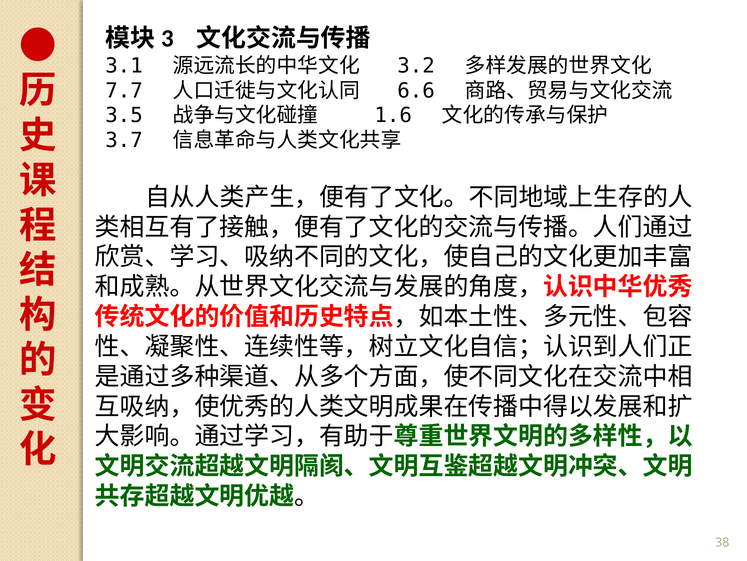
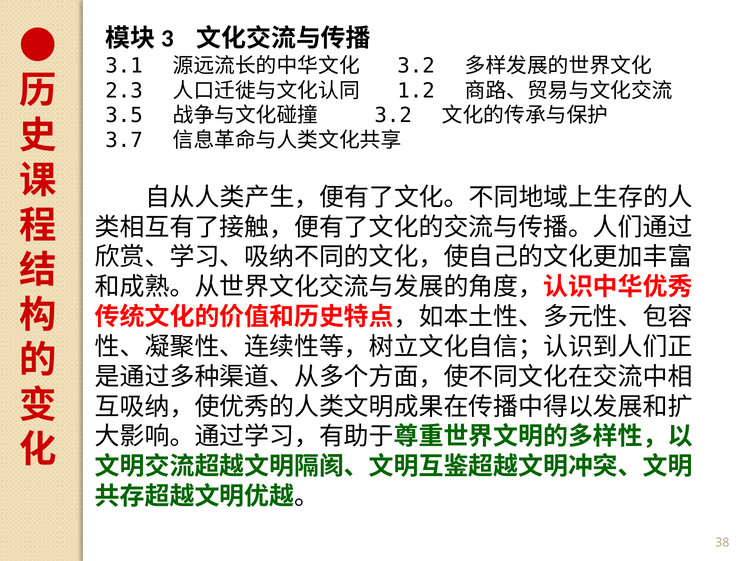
7.7: 7.7 -> 2.3 (124, 91)
6.6: 6.6 -> 1.2 (416, 91)
1.6: 1.6 -> 3.2 (393, 115)
